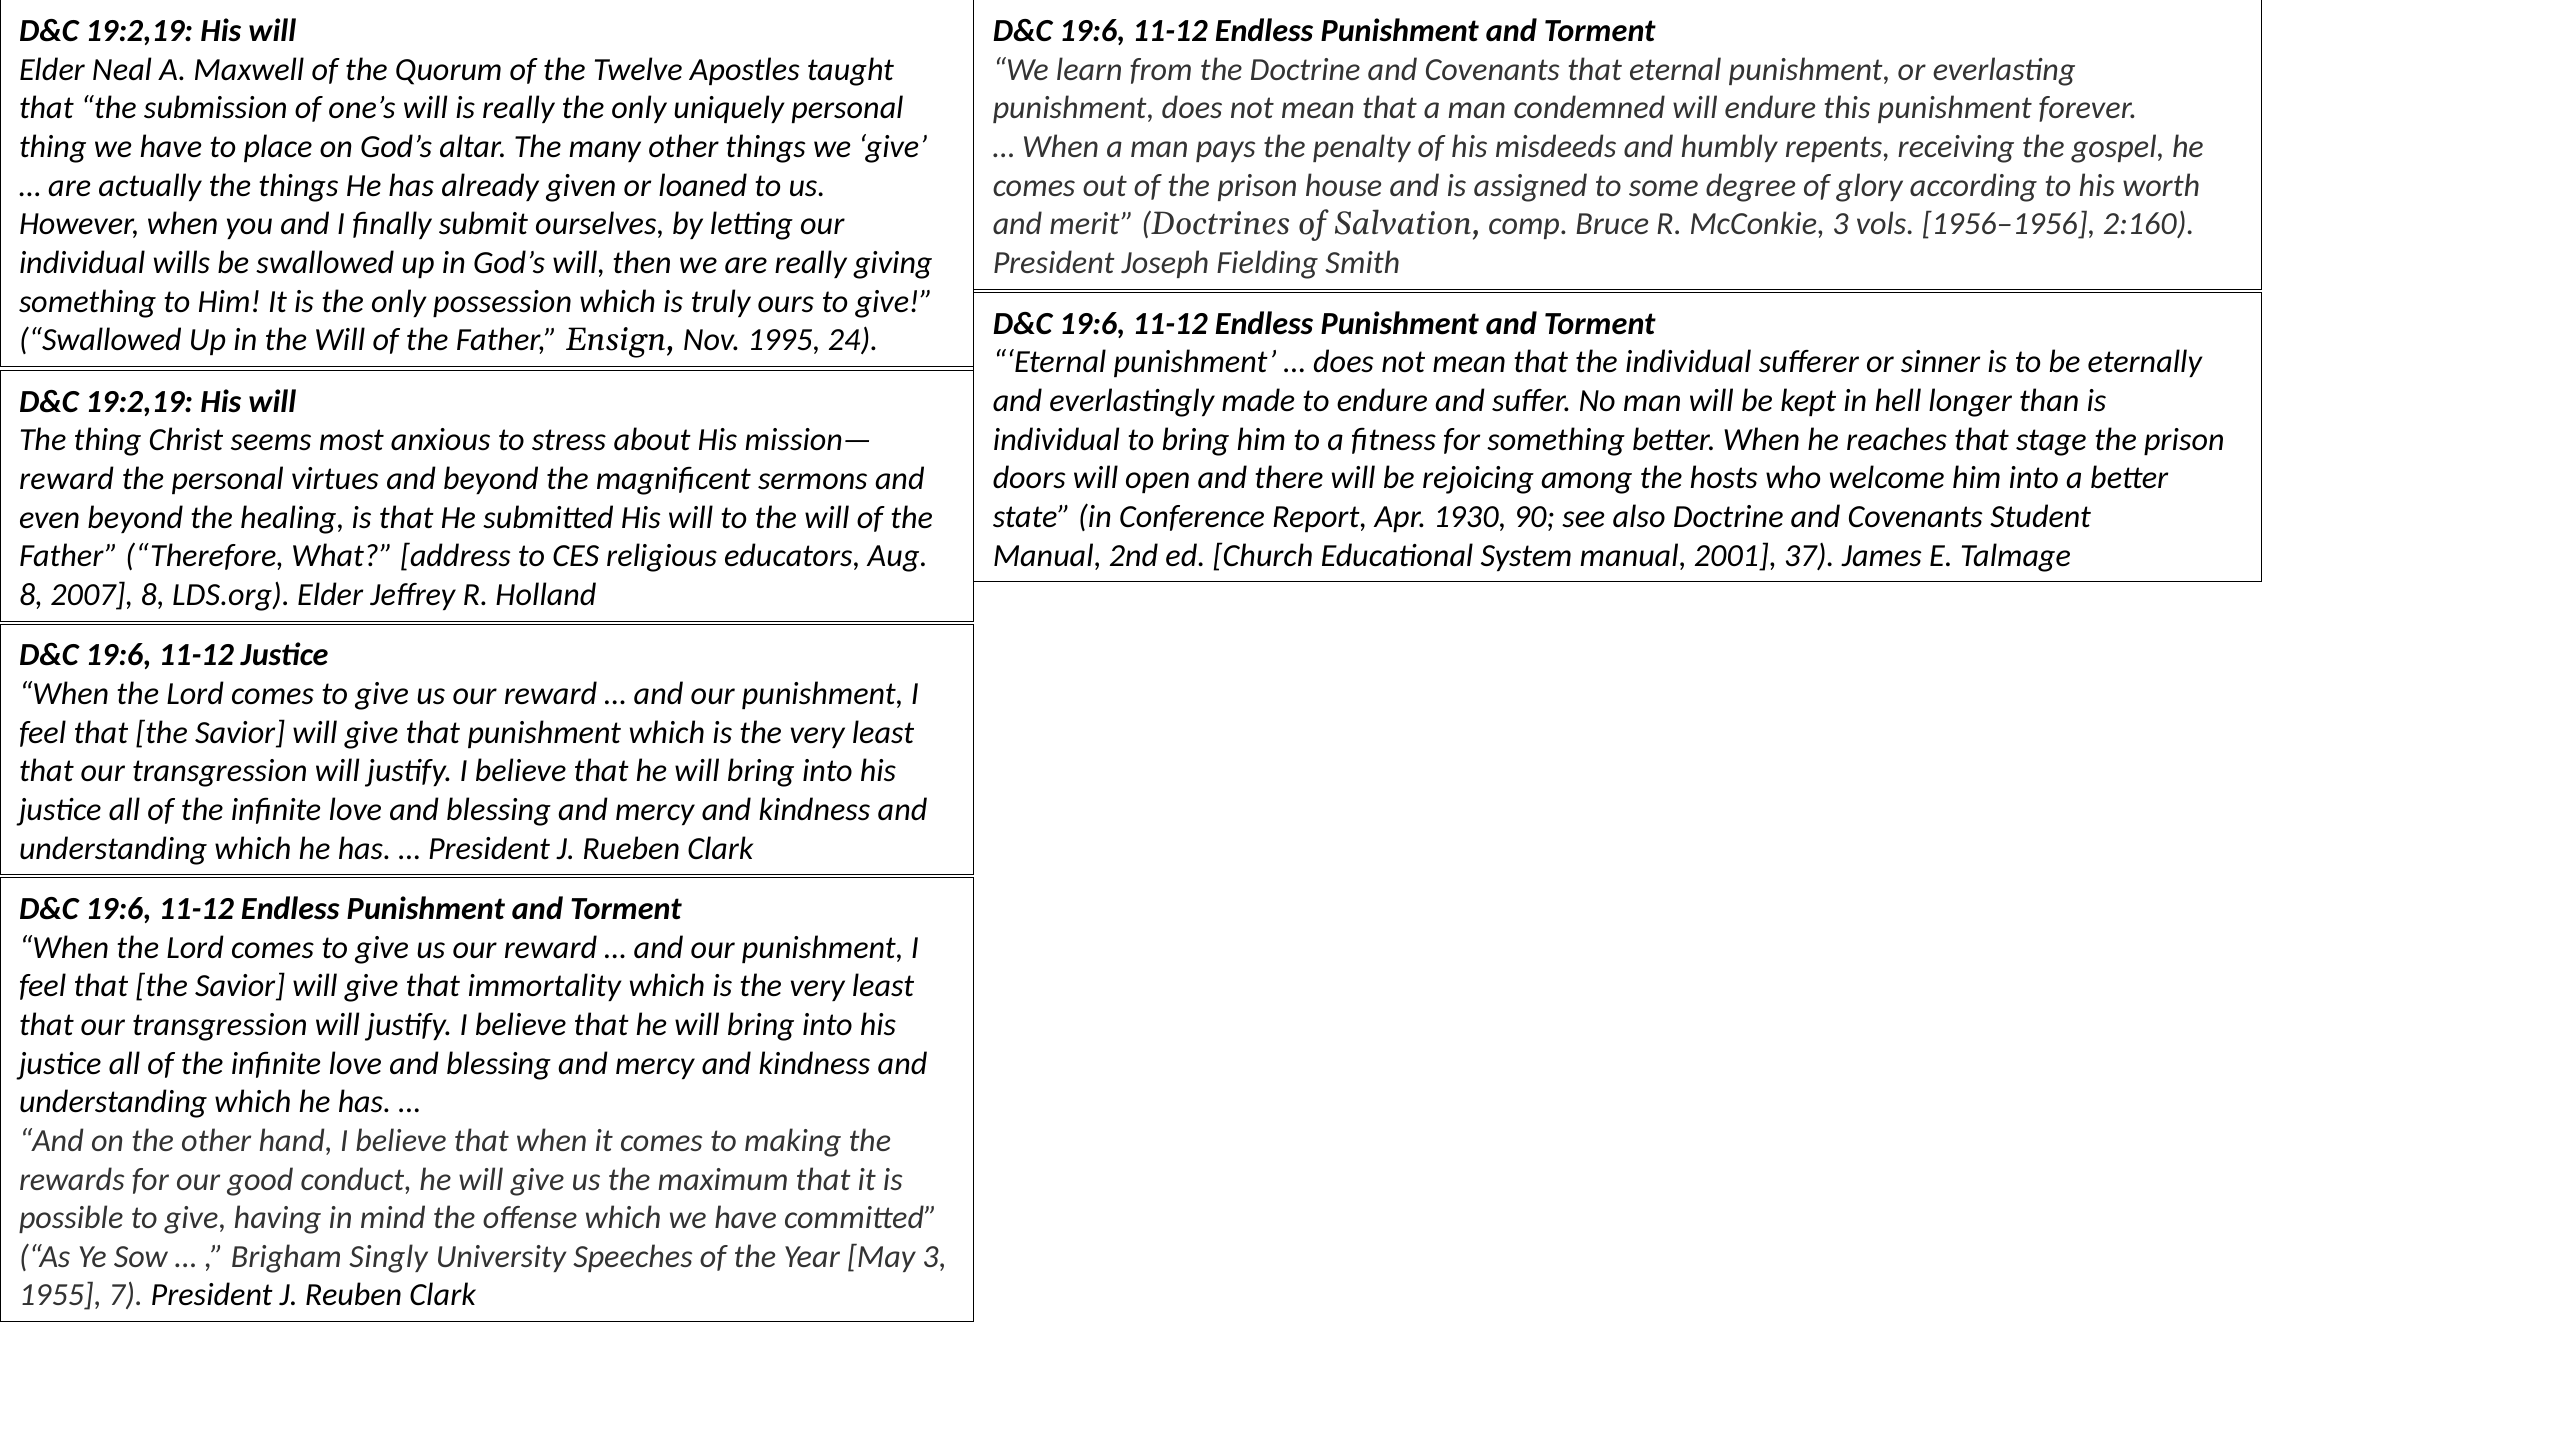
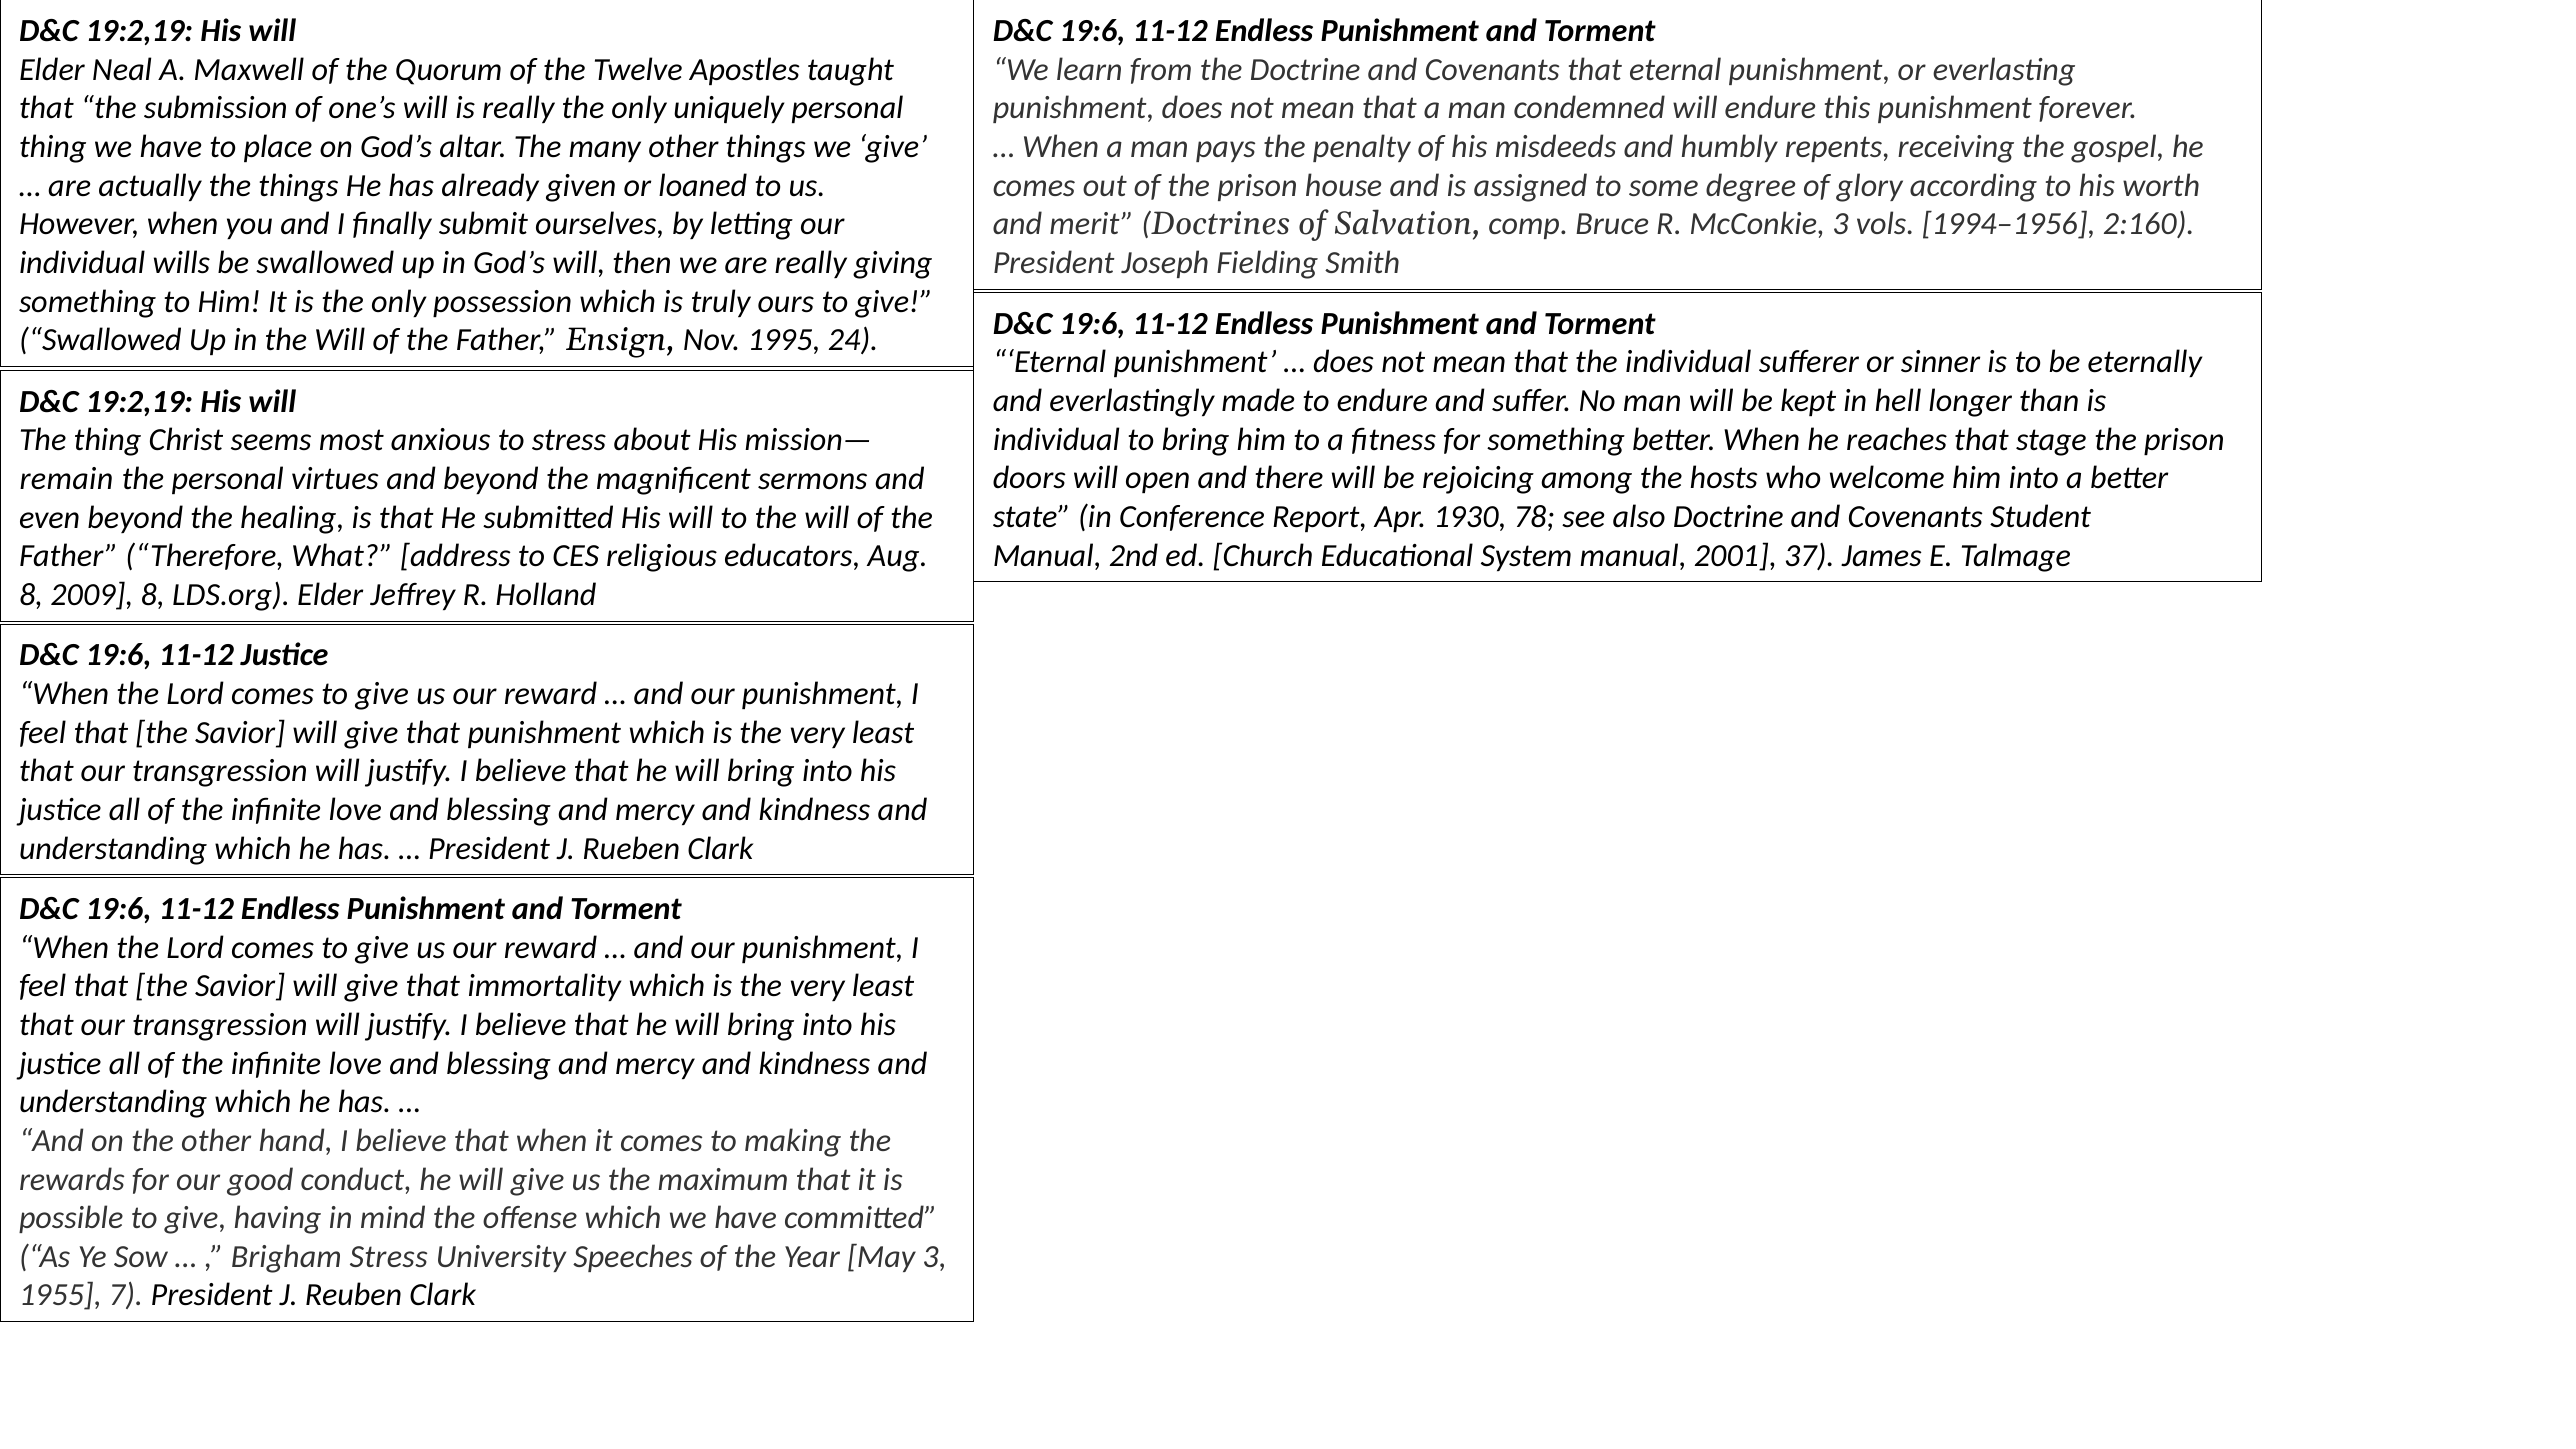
1956–1956: 1956–1956 -> 1994–1956 (2009, 224)
reward: reward -> remain (67, 479)
90: 90 -> 78 (1534, 517)
2007: 2007 -> 2009 (92, 595)
Brigham Singly: Singly -> Stress (389, 1257)
